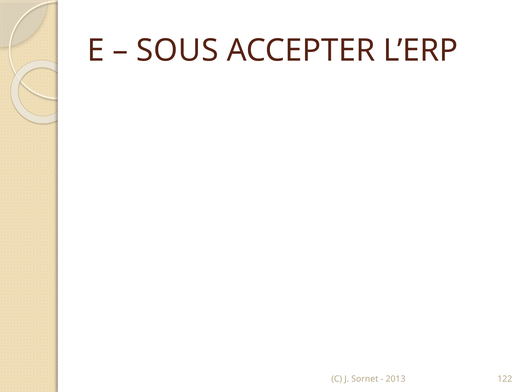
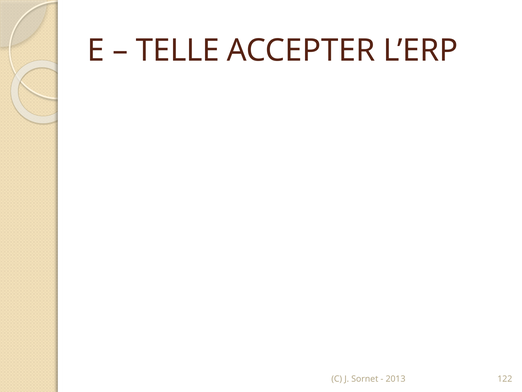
SOUS: SOUS -> TELLE (178, 50)
